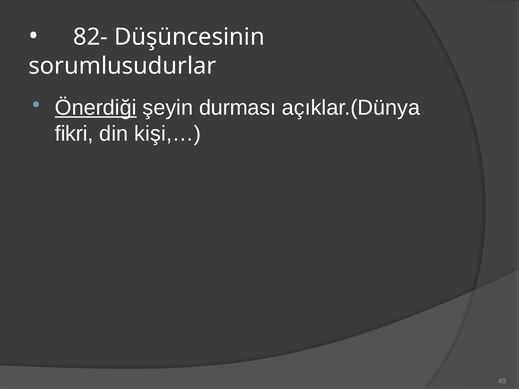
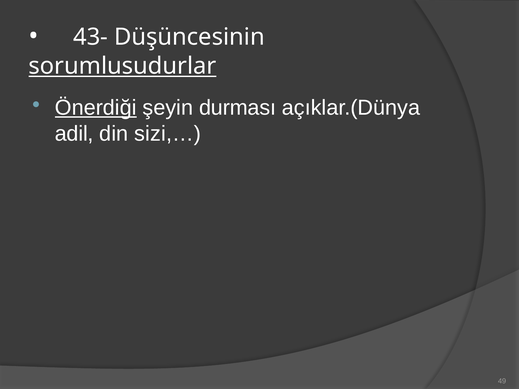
82-: 82- -> 43- (91, 37)
sorumlusudurlar underline: none -> present (122, 66)
fikri: fikri -> adil (74, 134)
kişi,…: kişi,… -> sizi,… (168, 134)
